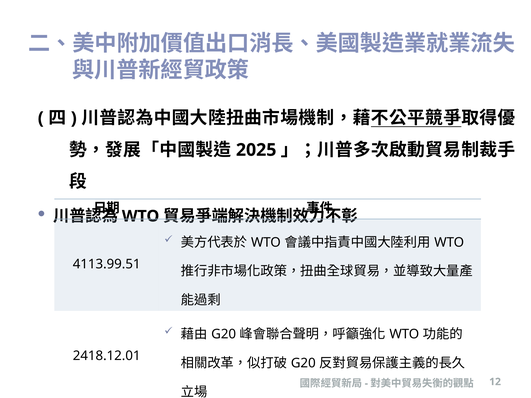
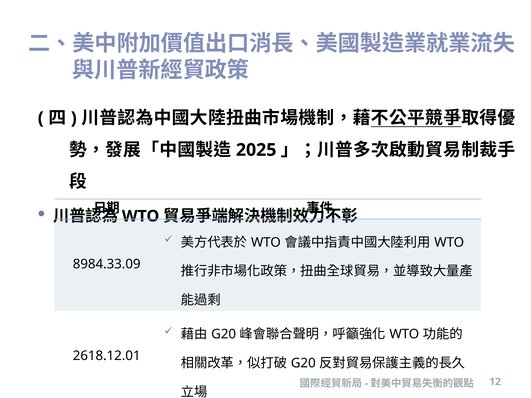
4113.99.51: 4113.99.51 -> 8984.33.09 (107, 264)
2418.12.01: 2418.12.01 -> 2618.12.01 (107, 356)
